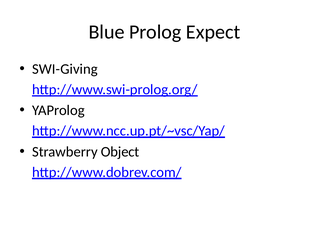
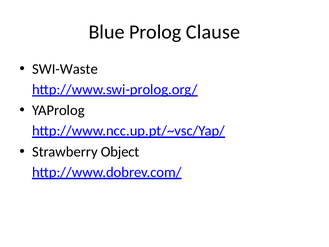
Expect: Expect -> Clause (213, 32)
SWI-Giving: SWI-Giving -> SWI-Waste (65, 69)
